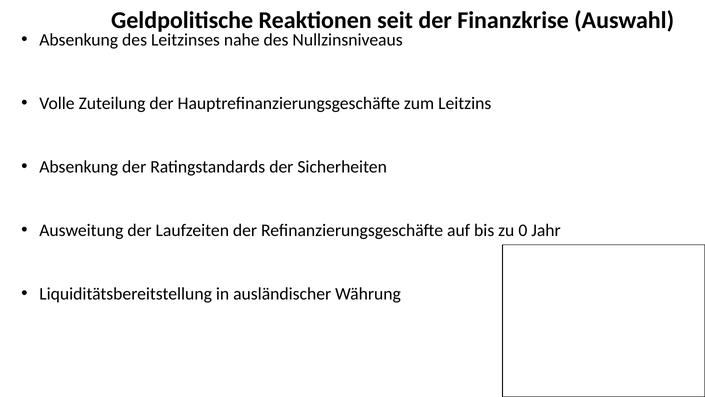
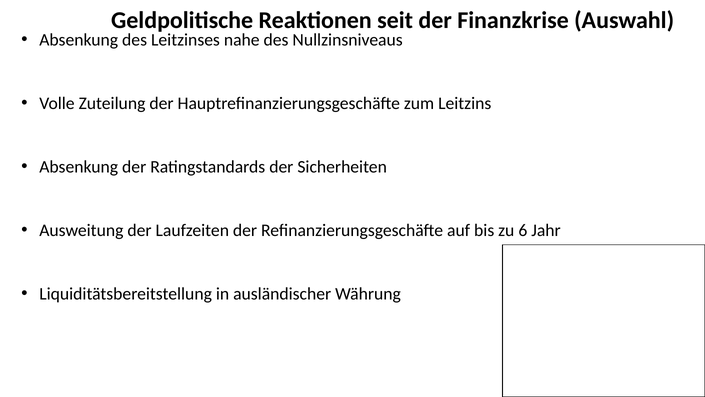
0: 0 -> 6 (523, 230)
